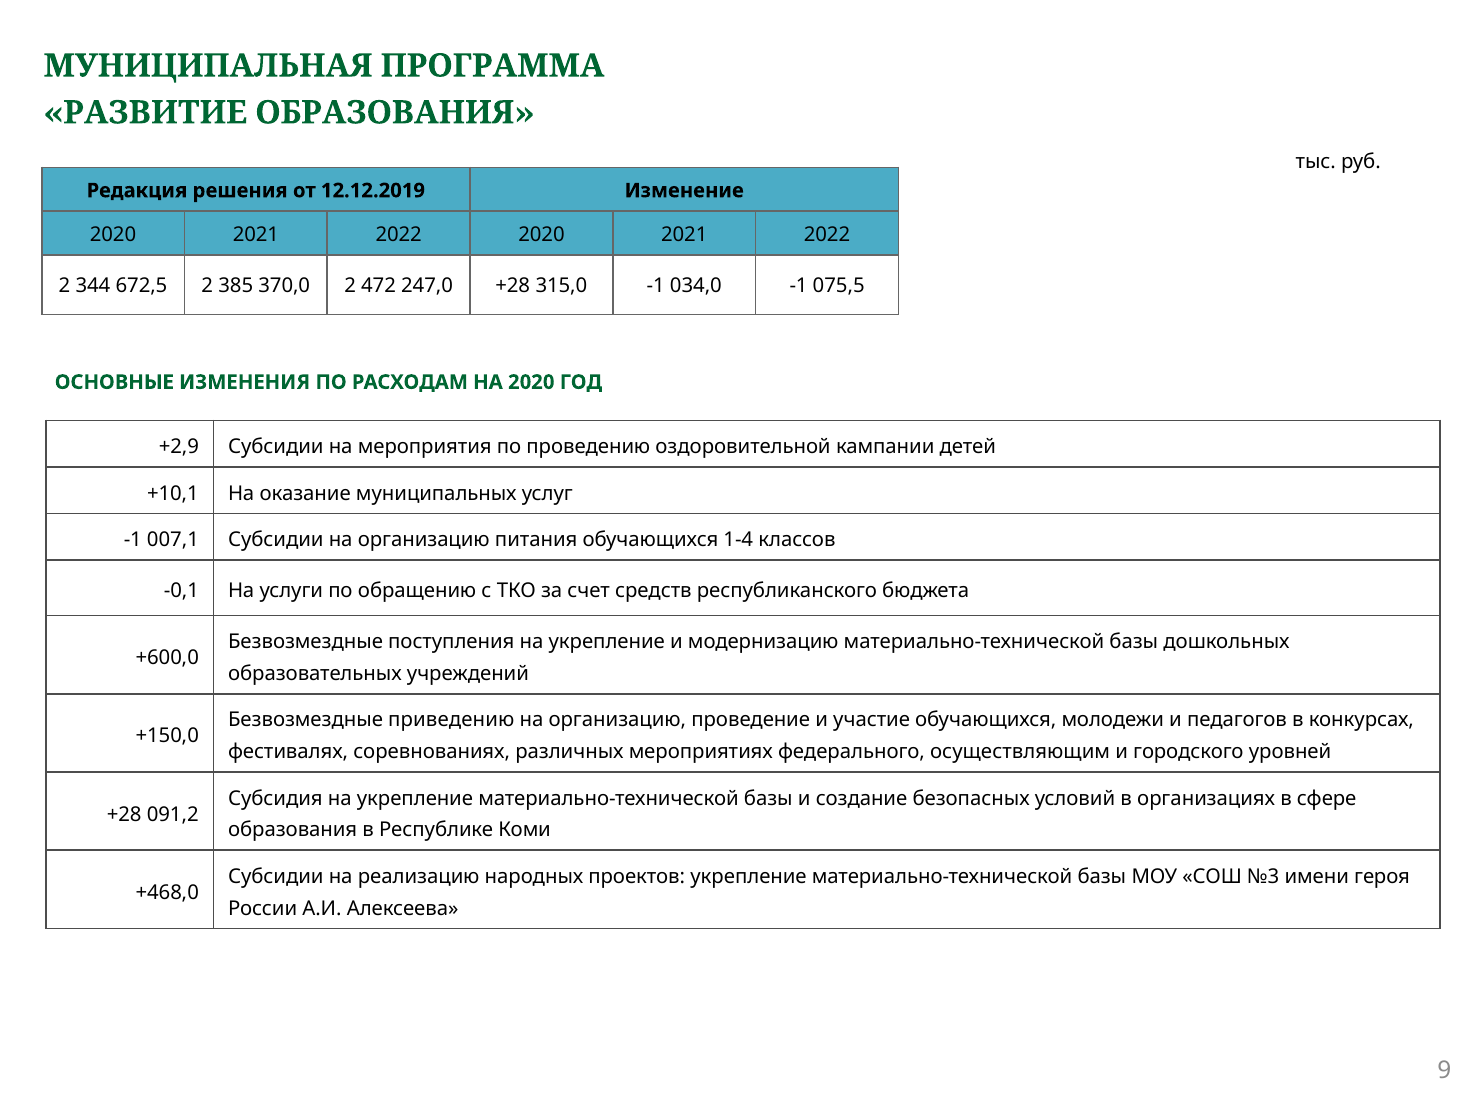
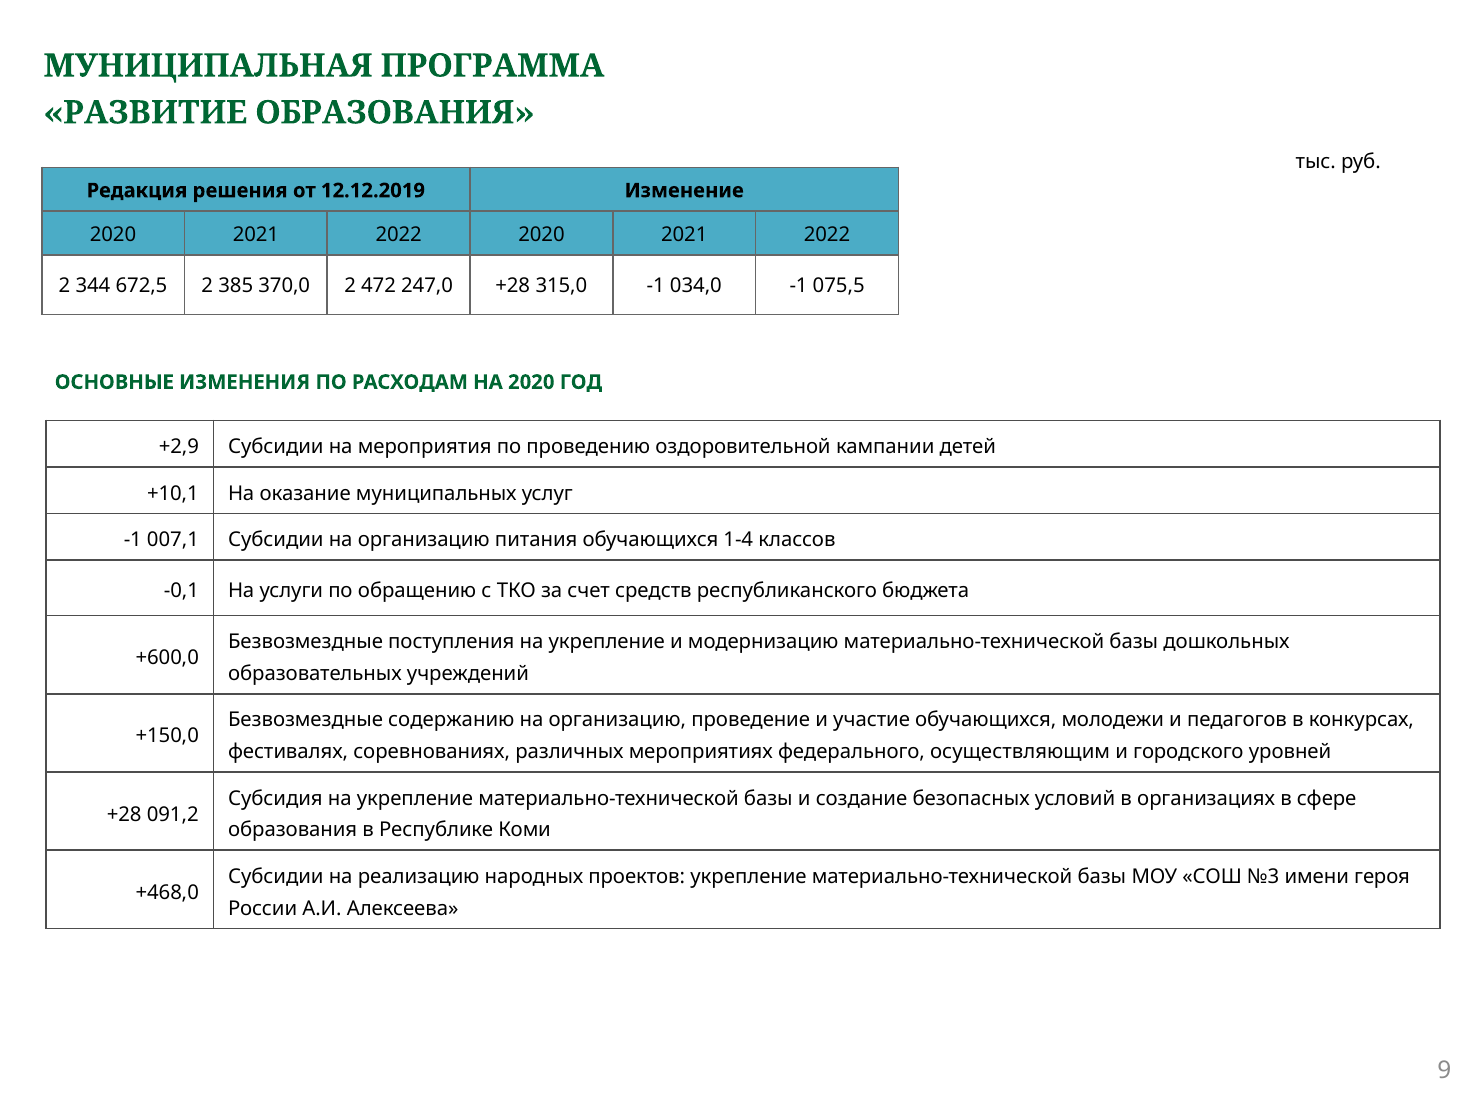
приведению: приведению -> содержанию (451, 720)
